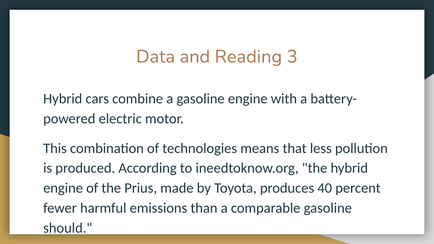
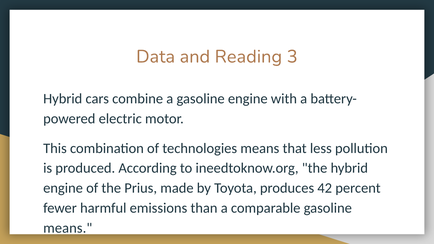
40: 40 -> 42 (325, 188)
should: should -> means (68, 228)
